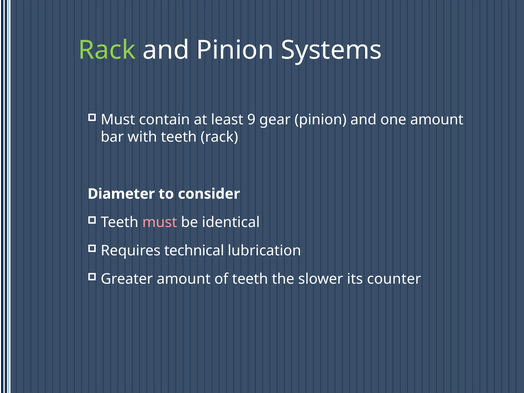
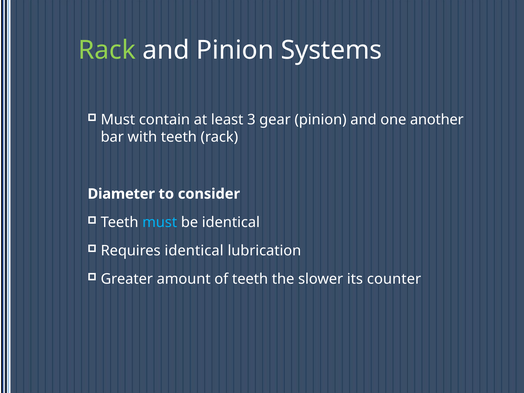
9: 9 -> 3 (251, 120)
one amount: amount -> another (437, 120)
must colour: pink -> light blue (160, 222)
Requires technical: technical -> identical (194, 251)
